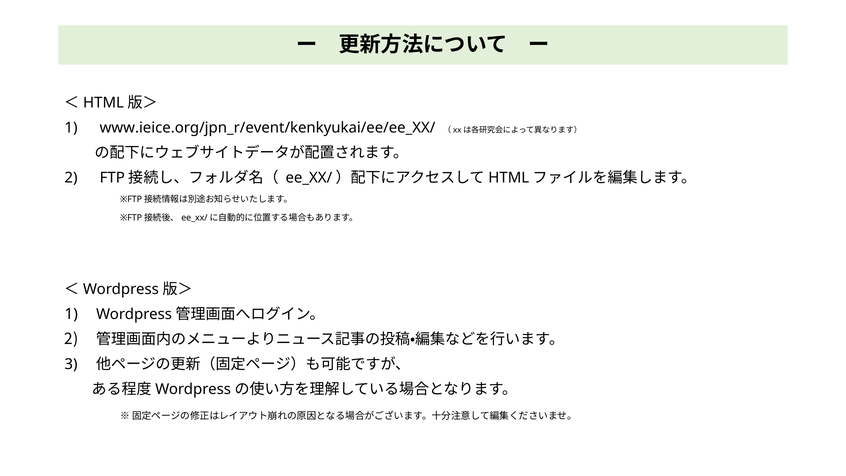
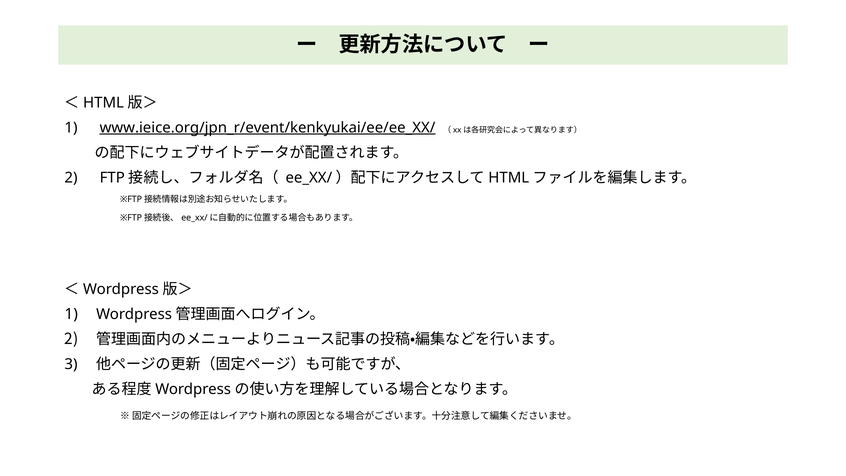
www.ieice.org/jpn_r/event/kenkyukai/ee/ee_XX/ underline: none -> present (268, 128)
